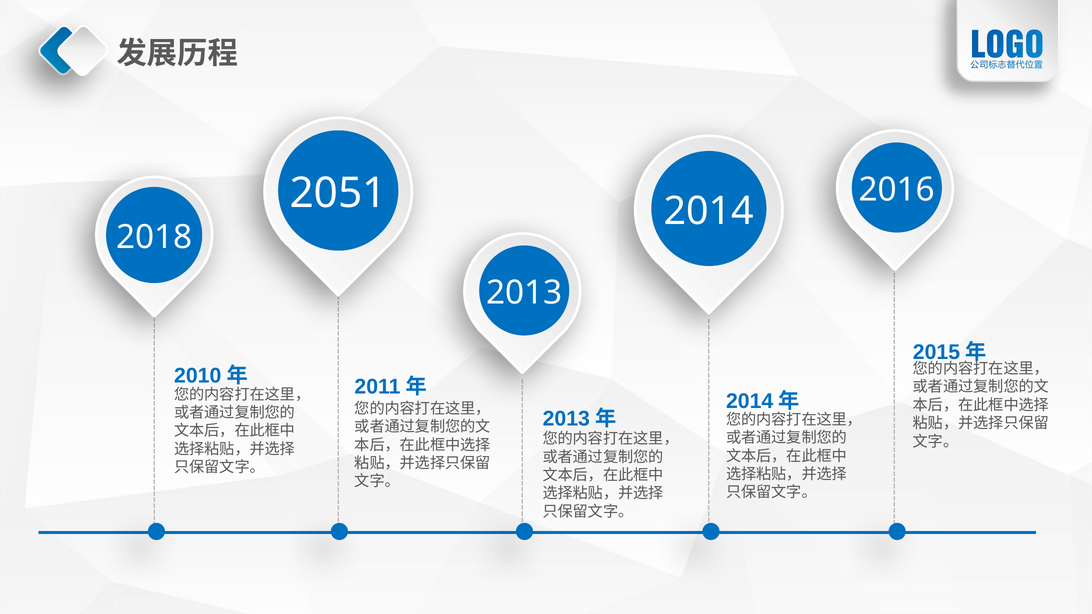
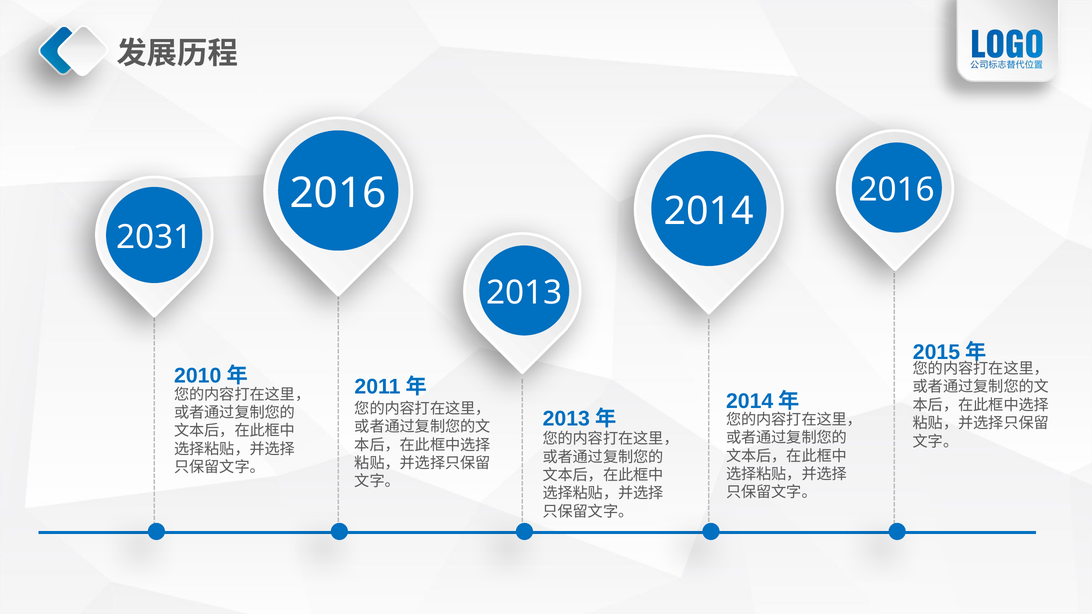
2051: 2051 -> 2016 (338, 194)
2018: 2018 -> 2031 (154, 237)
